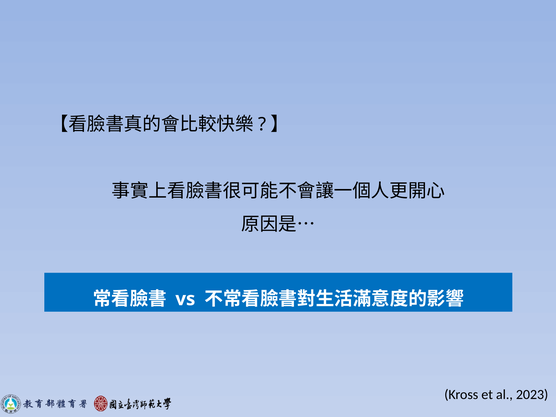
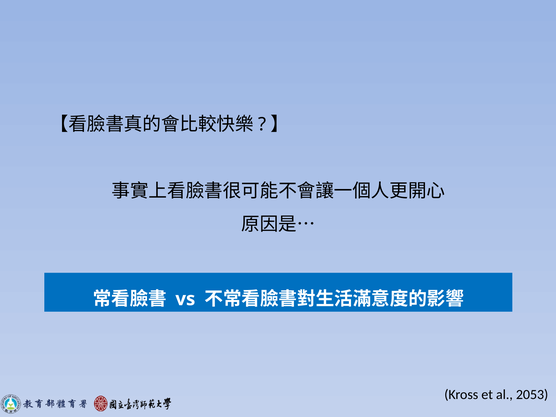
2023: 2023 -> 2053 (532, 395)
